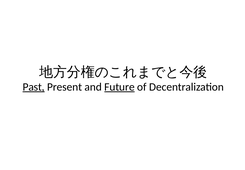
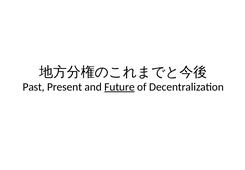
Past underline: present -> none (34, 87)
